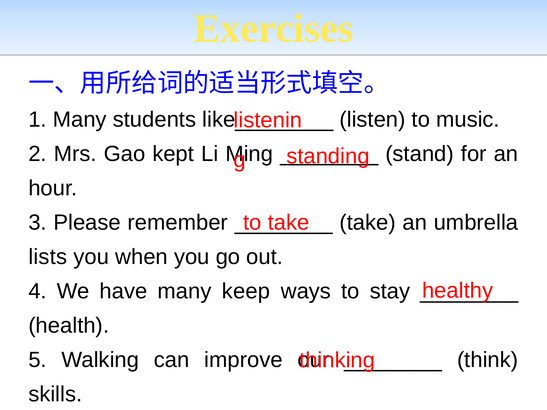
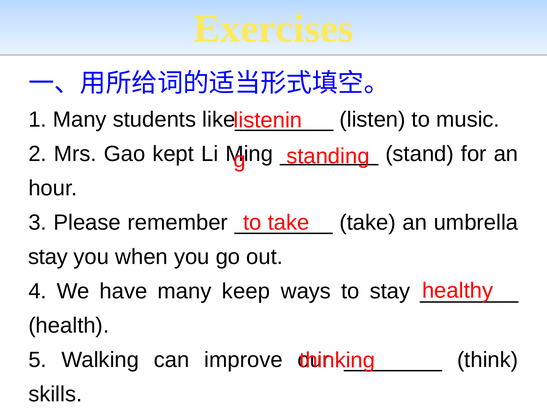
lists: lists -> stay (48, 257)
